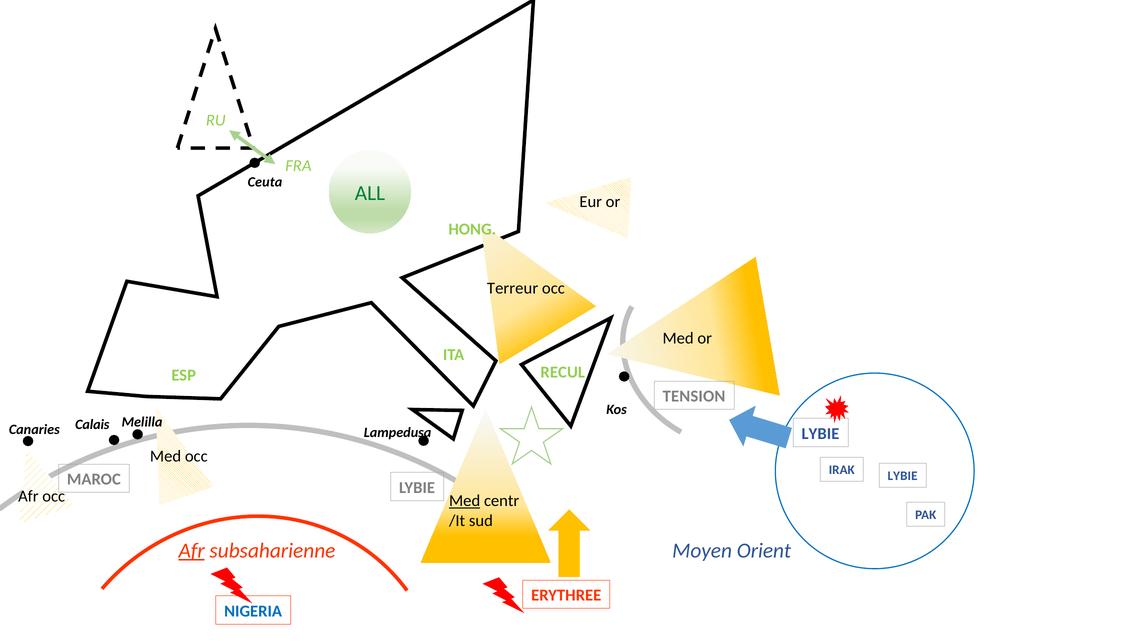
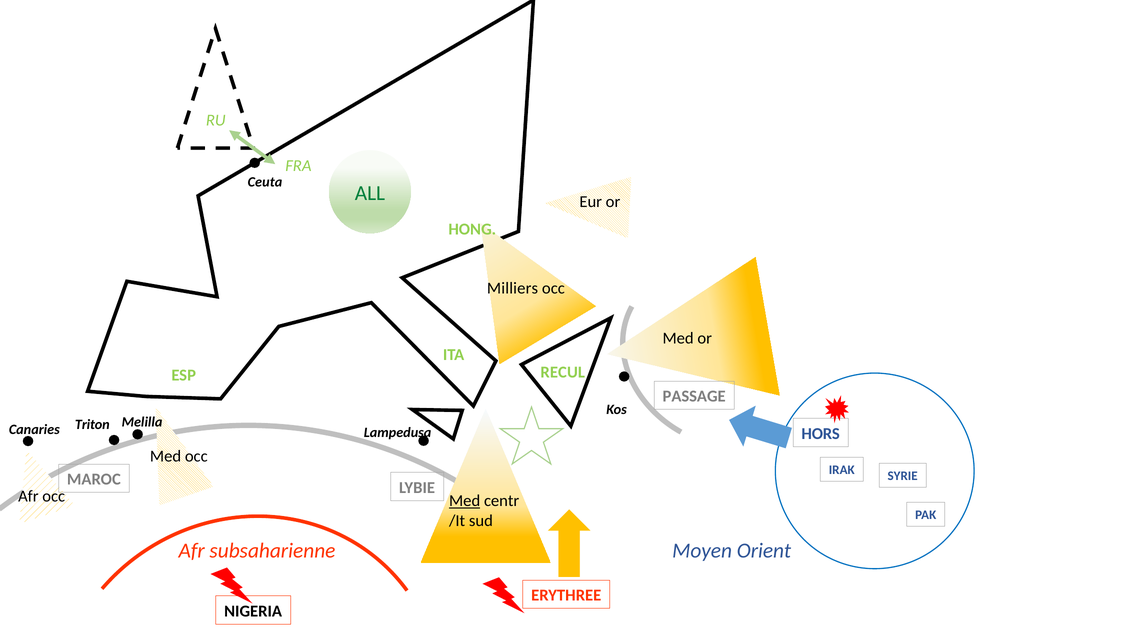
Terreur: Terreur -> Milliers (513, 288)
TENSION: TENSION -> PASSAGE (694, 396)
Calais: Calais -> Triton (92, 424)
LYBIE: LYBIE -> HORS (821, 433)
IRAK LYBIE: LYBIE -> SYRIE (903, 476)
Afr underline: present -> none (192, 550)
NIGERIA colour: blue -> black (253, 611)
